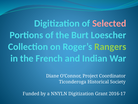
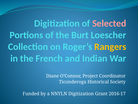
Rangers colour: light green -> yellow (110, 47)
